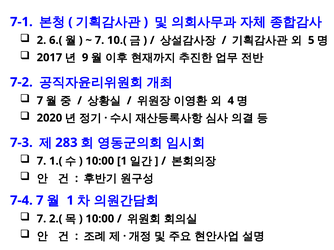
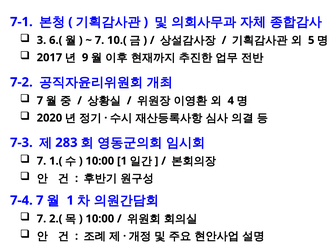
2: 2 -> 3 (41, 40)
